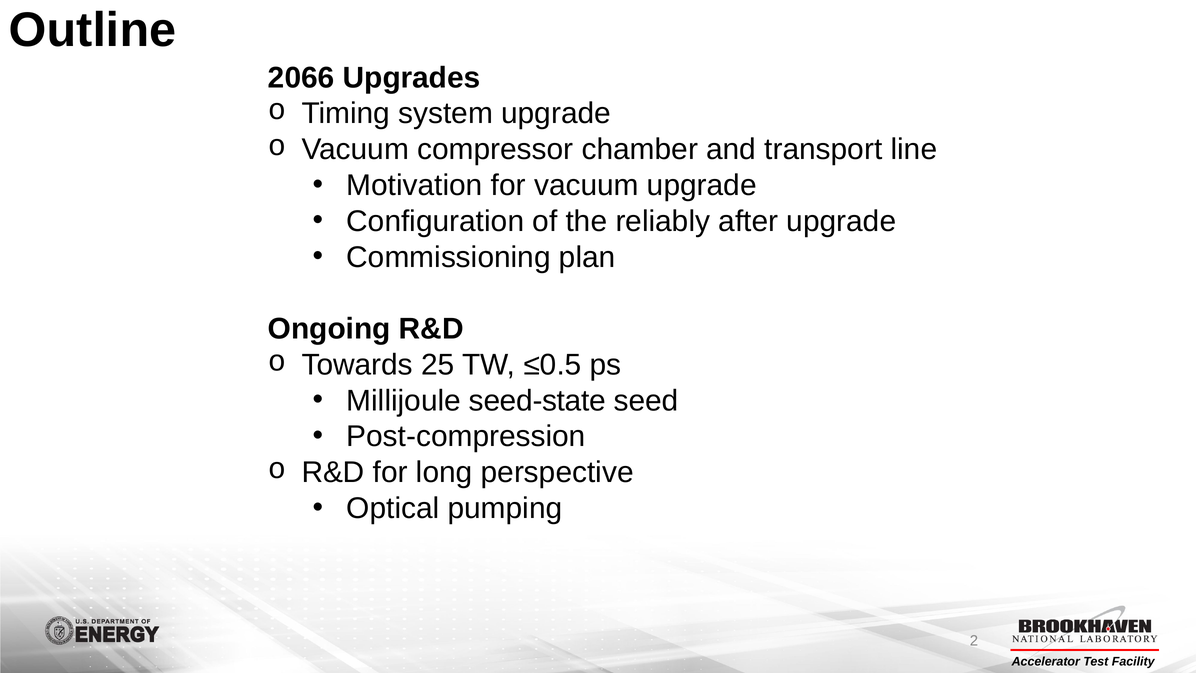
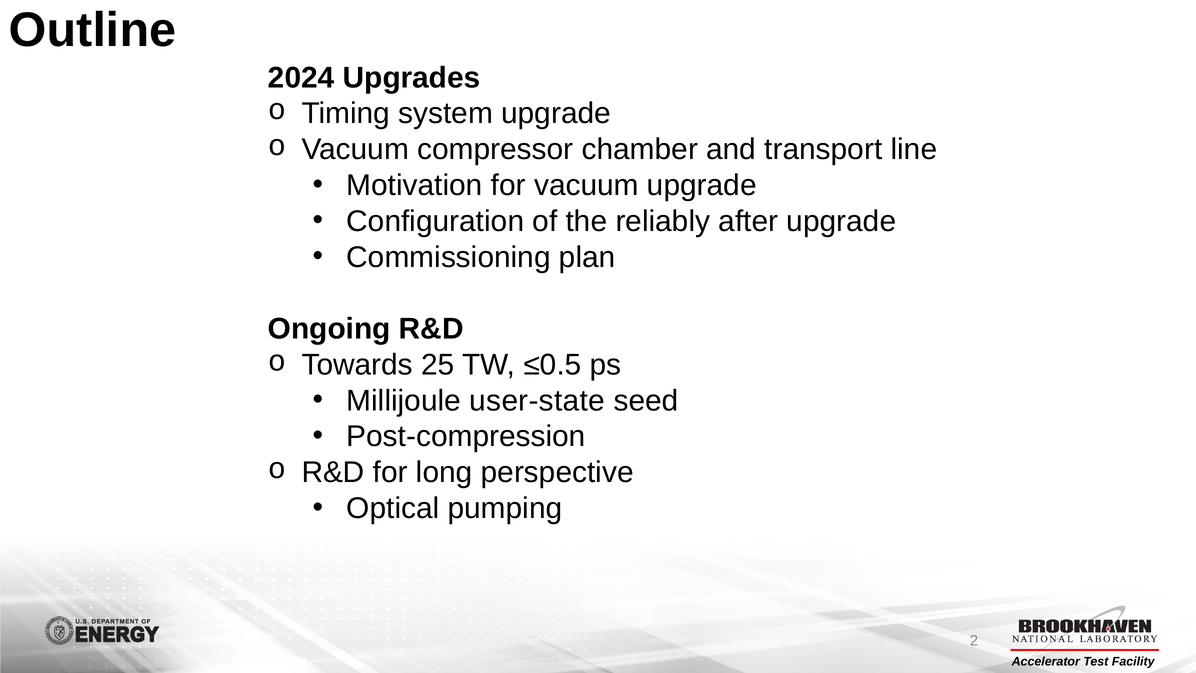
2066: 2066 -> 2024 (301, 78)
seed-state: seed-state -> user-state (537, 401)
